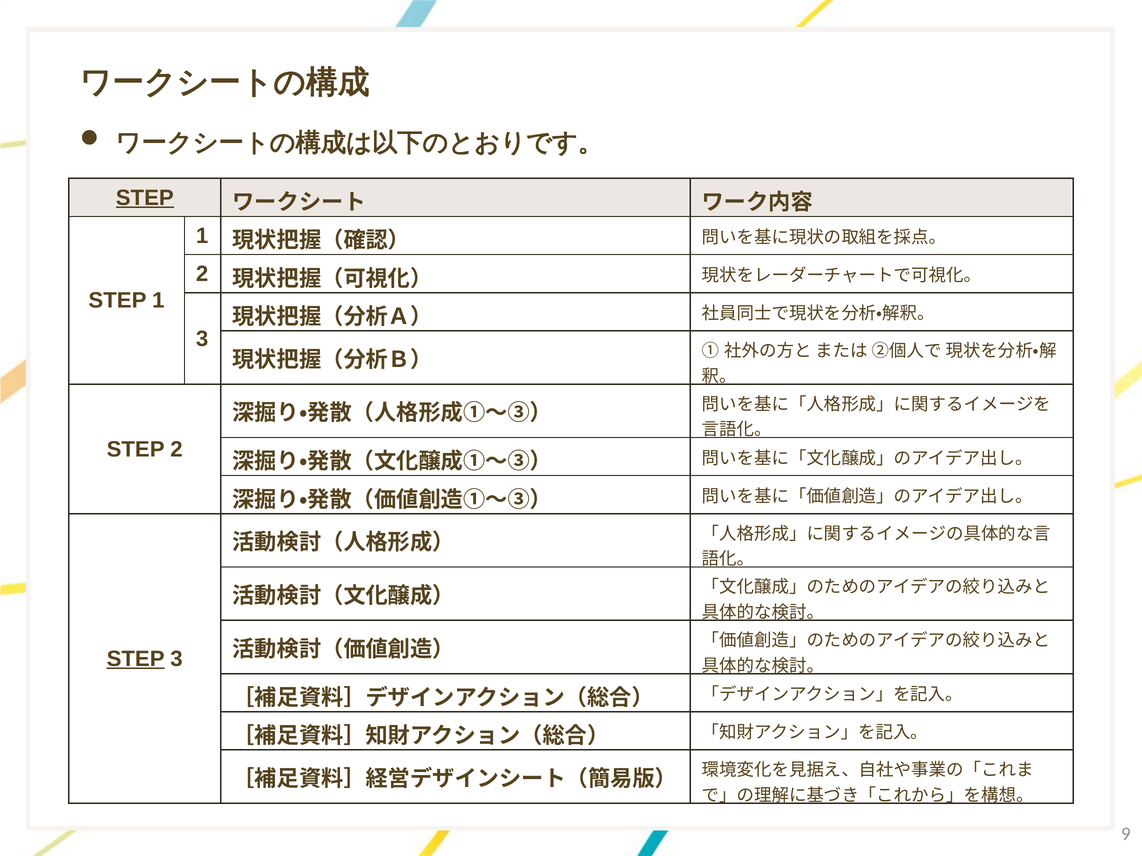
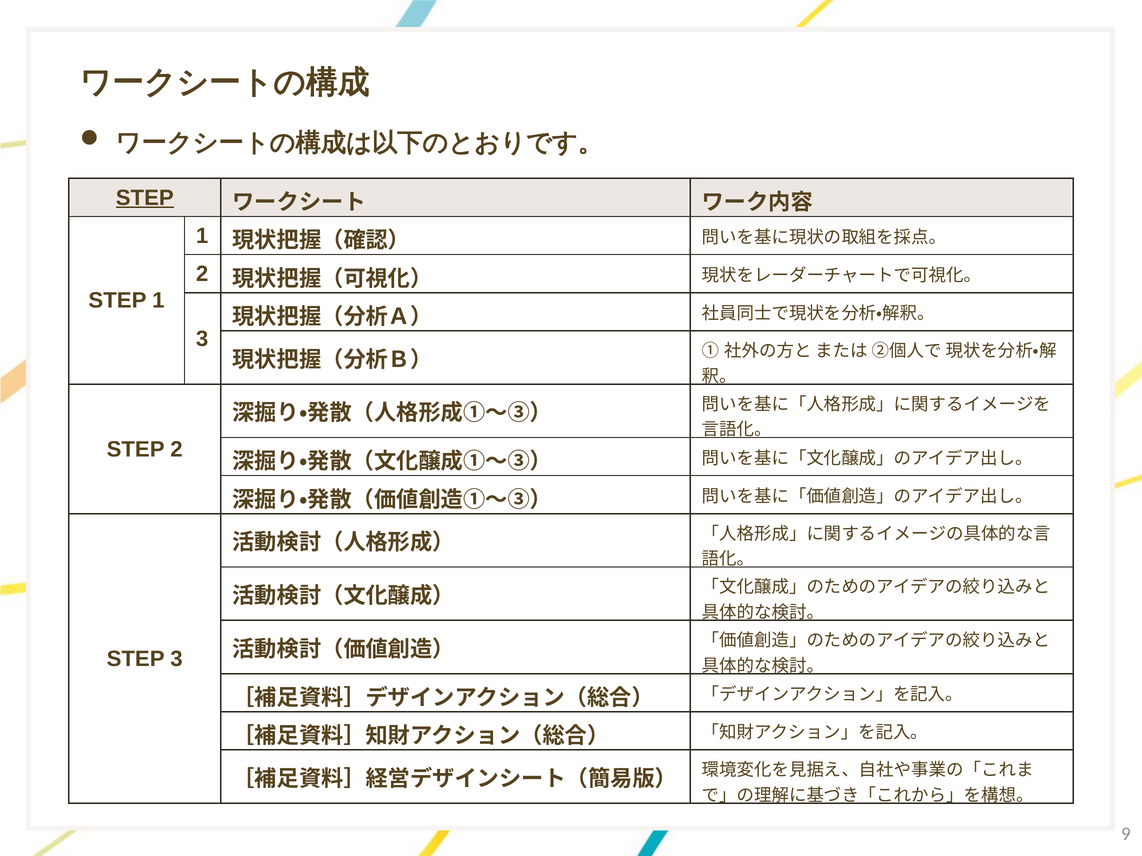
STEP underline: present -> none (136, 659)
